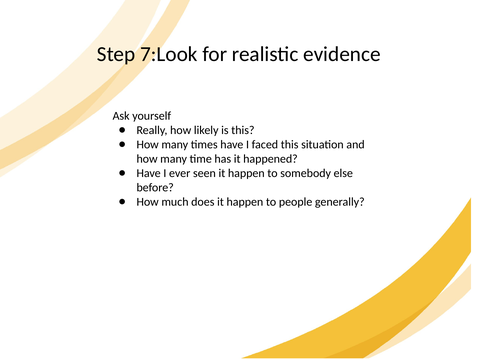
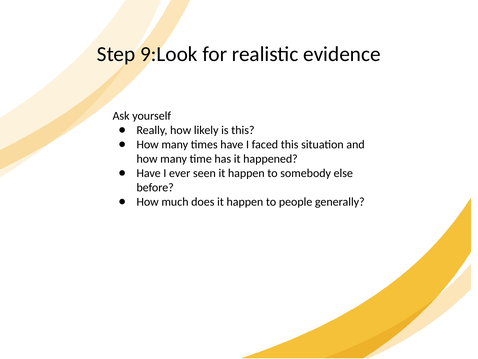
7:Look: 7:Look -> 9:Look (169, 54)
